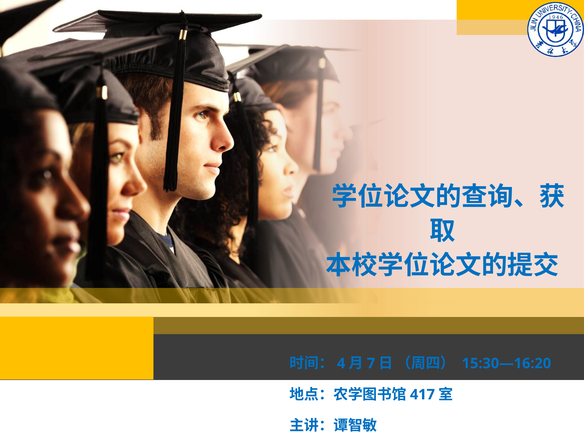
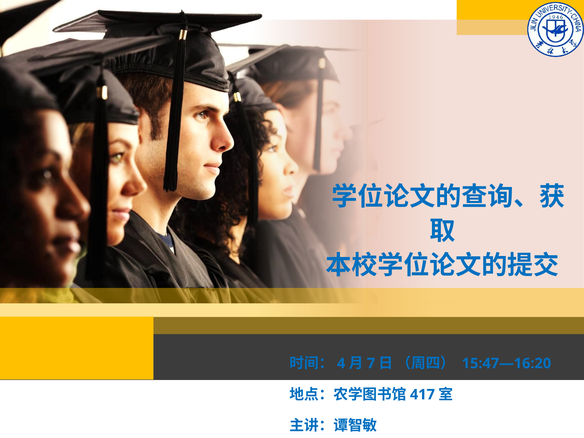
15:30—16:20: 15:30—16:20 -> 15:47—16:20 (506, 363)
